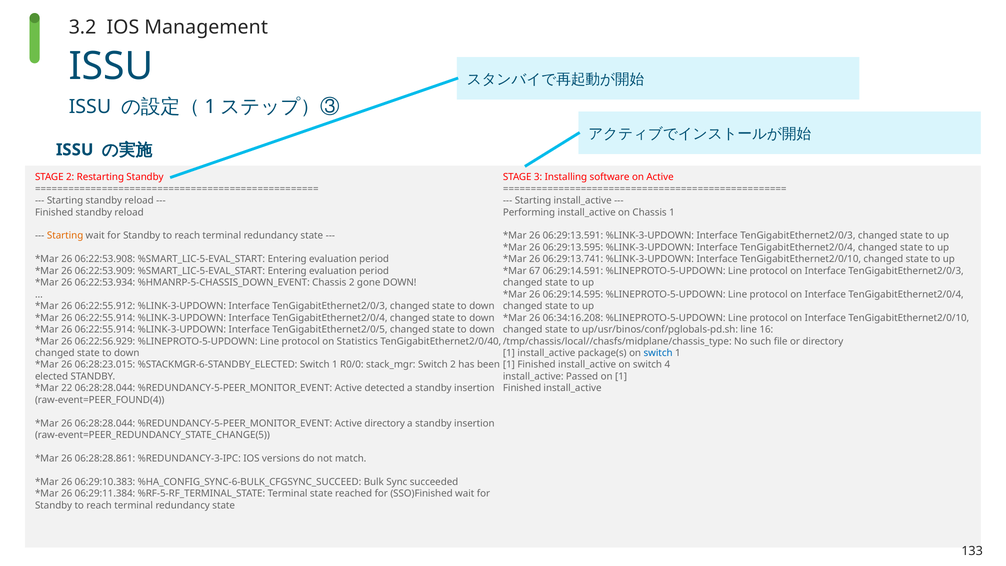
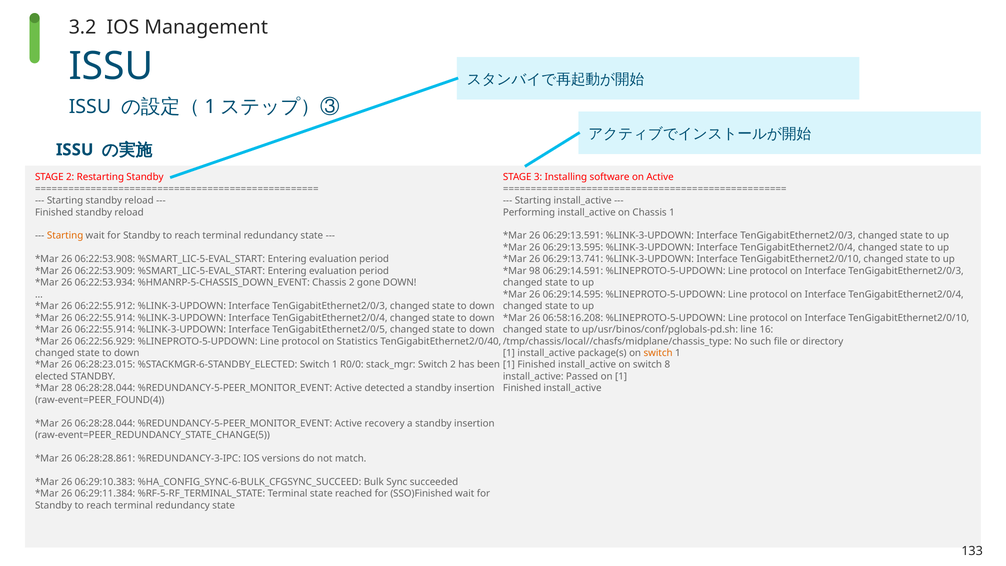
67: 67 -> 98 (535, 271)
06:34:16.208: 06:34:16.208 -> 06:58:16.208 (573, 318)
switch colour: blue -> orange (658, 353)
4: 4 -> 8 (667, 365)
22: 22 -> 28 (67, 388)
Active directory: directory -> recovery (385, 423)
